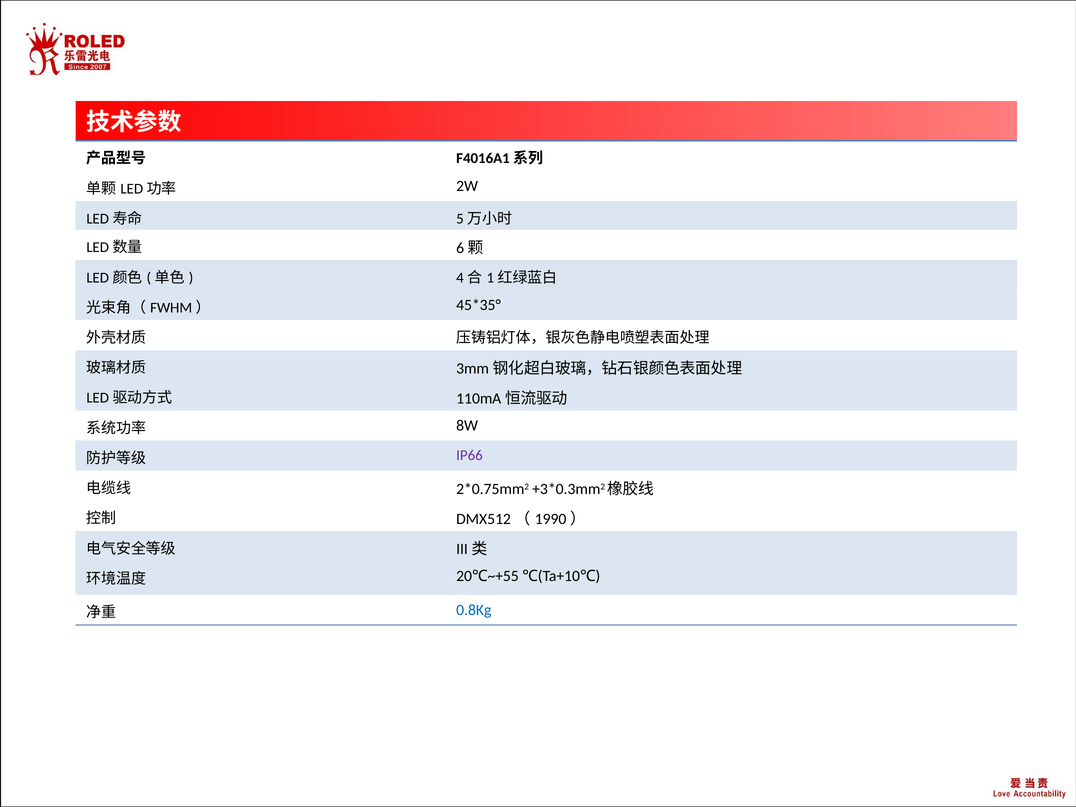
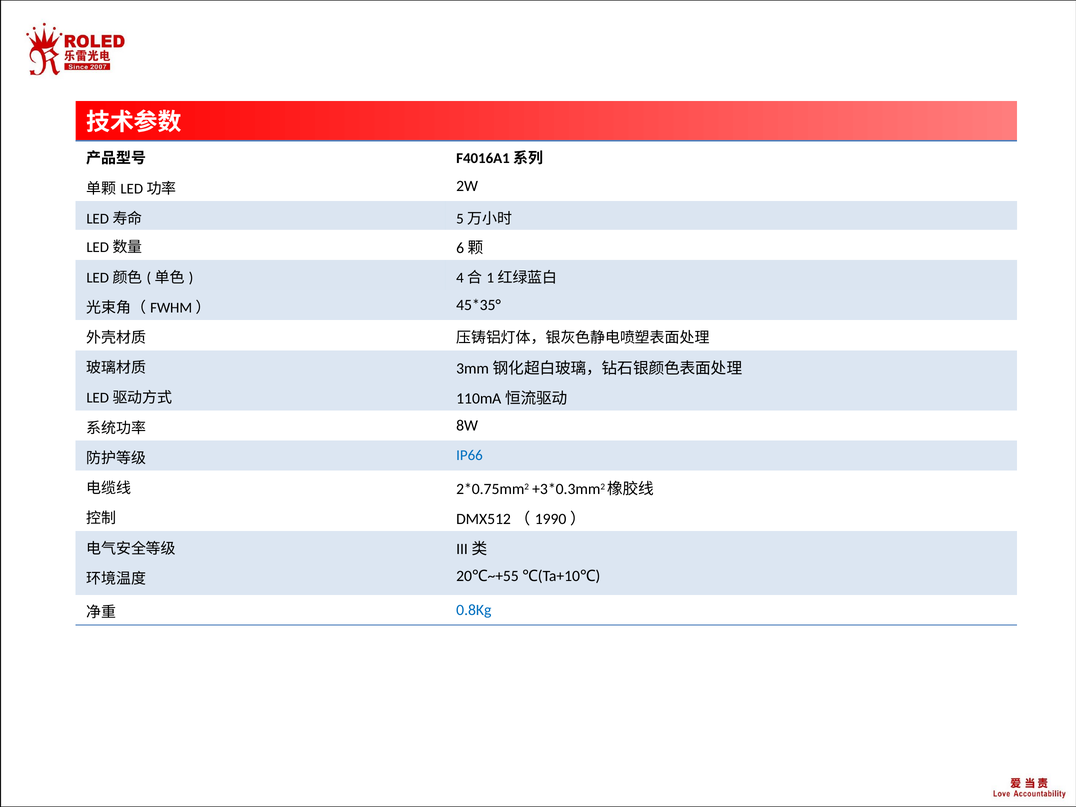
IP66 colour: purple -> blue (469, 455)
